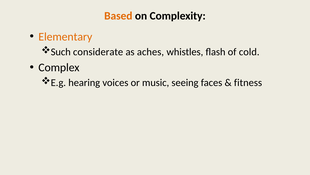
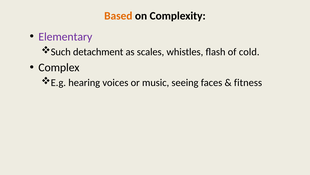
Elementary colour: orange -> purple (65, 37)
considerate: considerate -> detachment (98, 52)
aches: aches -> scales (151, 52)
